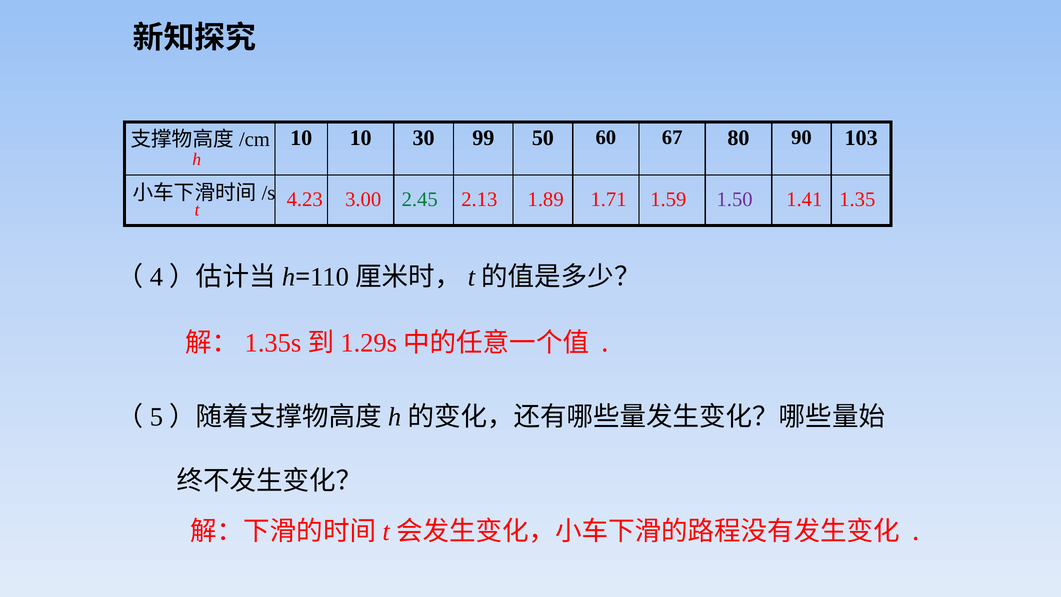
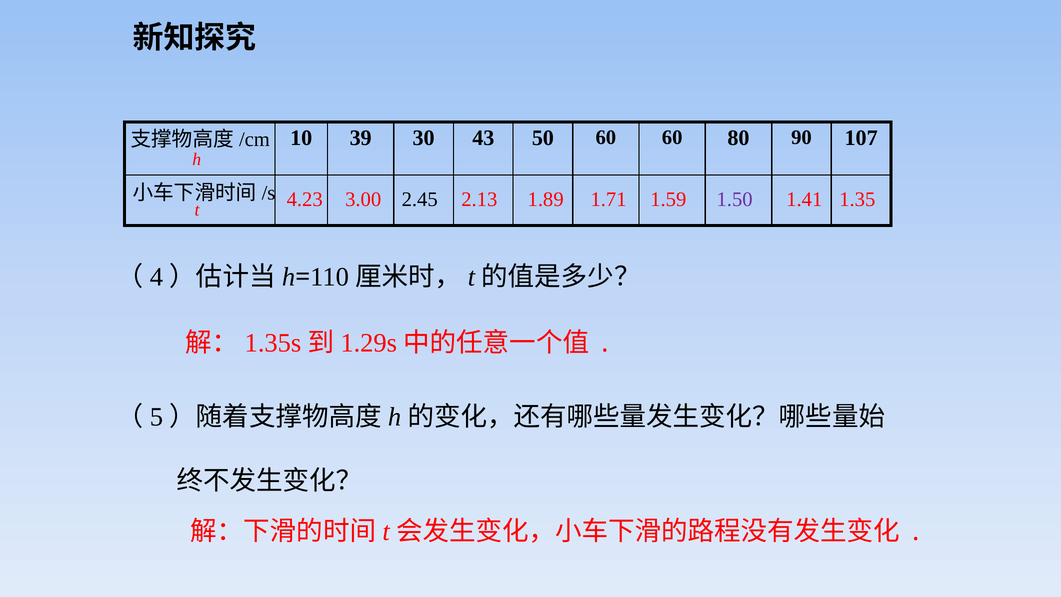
10 10: 10 -> 39 (361, 138)
99: 99 -> 43 (483, 138)
60 67: 67 -> 60 (672, 137)
103: 103 -> 107 (861, 138)
2.45 colour: green -> black (420, 199)
